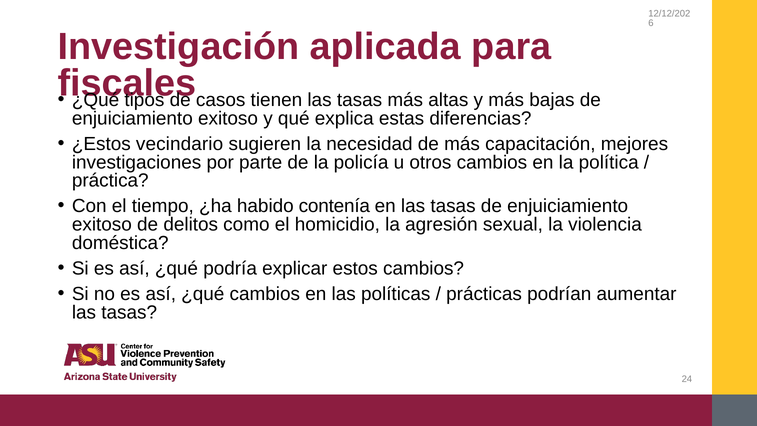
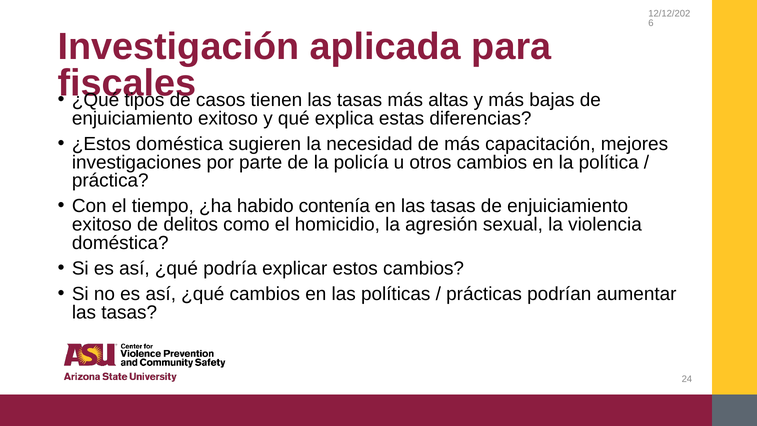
¿Estos vecindario: vecindario -> doméstica (180, 144)
